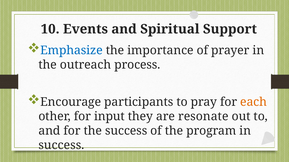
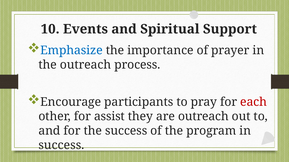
each colour: orange -> red (254, 102)
input: input -> assist (109, 117)
are resonate: resonate -> outreach (203, 117)
